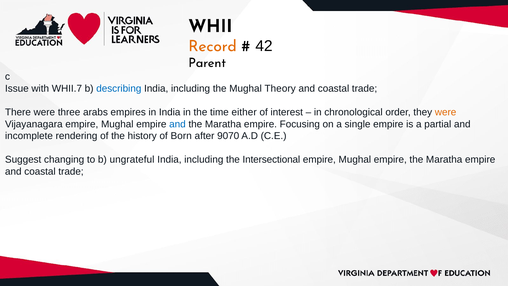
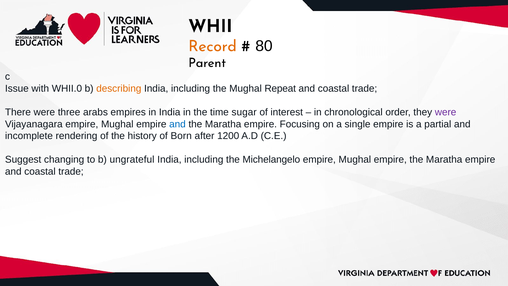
42: 42 -> 80 (264, 46)
WHII.7: WHII.7 -> WHII.0 (67, 88)
describing colour: blue -> orange (119, 88)
Theory: Theory -> Repeat (280, 88)
either: either -> sugar (244, 112)
were colour: orange -> purple (446, 112)
9070: 9070 -> 1200 (228, 136)
Intersectional: Intersectional -> Michelangelo (271, 160)
